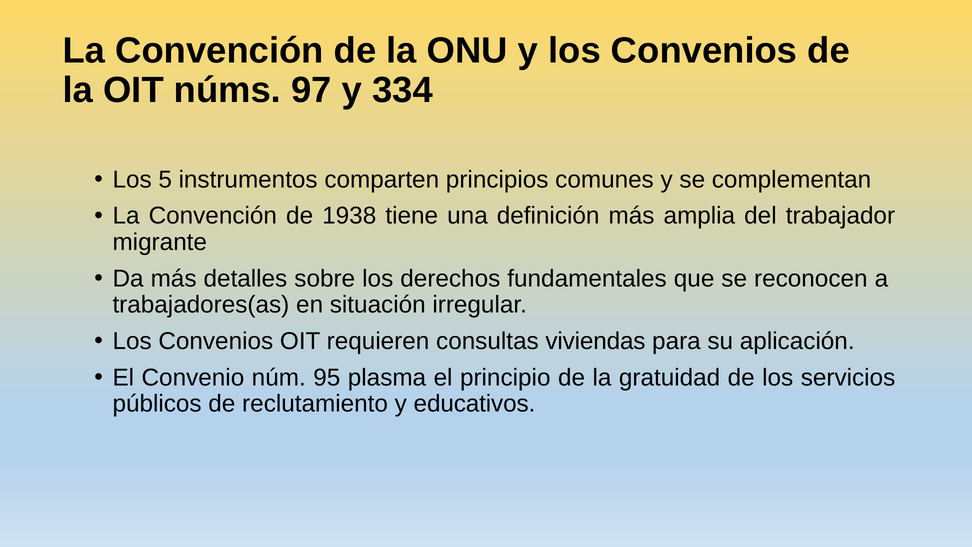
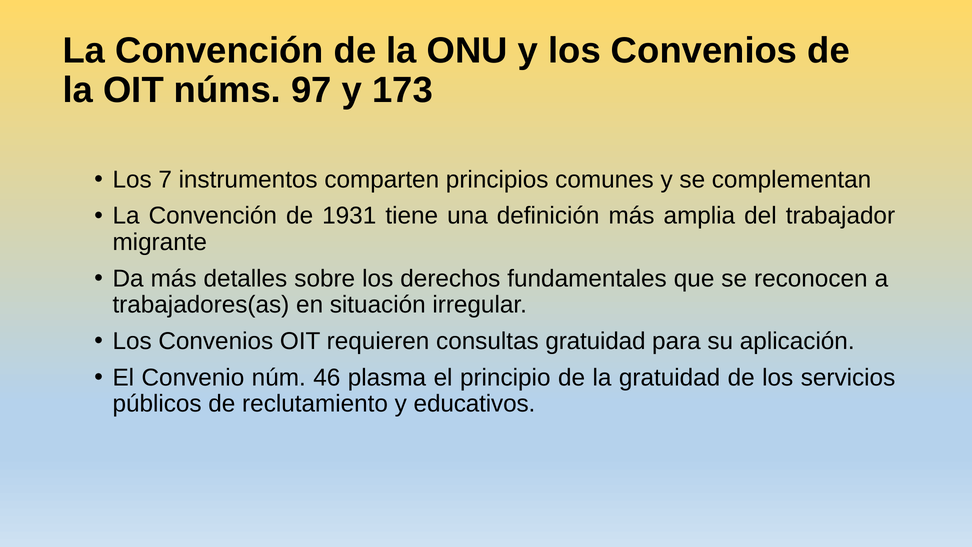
334: 334 -> 173 (403, 90)
5: 5 -> 7 (165, 180)
1938: 1938 -> 1931 (349, 216)
consultas viviendas: viviendas -> gratuidad (595, 341)
95: 95 -> 46 (327, 377)
